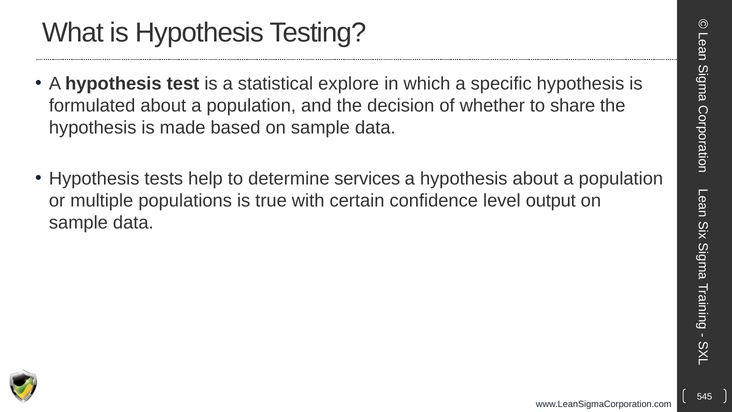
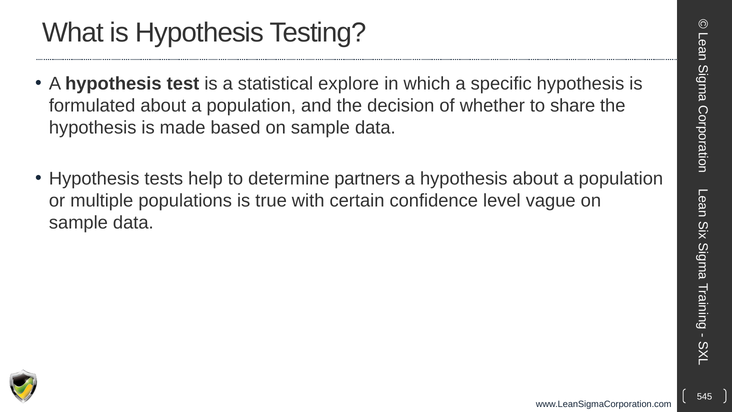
services: services -> partners (367, 179)
output: output -> vague (551, 201)
